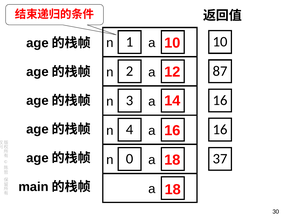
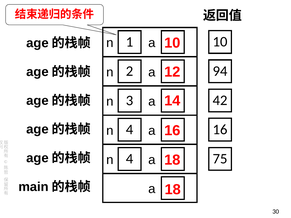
87: 87 -> 94 (220, 71)
16: 16 -> 42 (220, 100)
0: 0 -> 4 (130, 159)
37: 37 -> 75 (220, 159)
